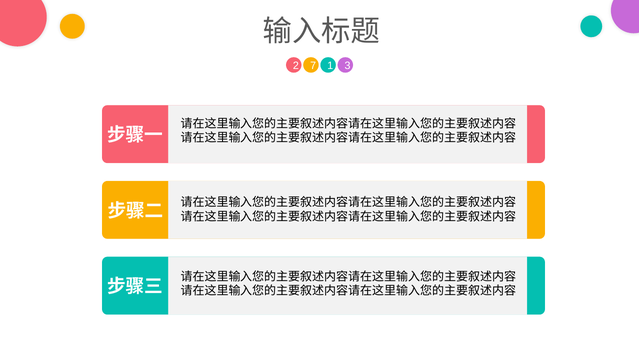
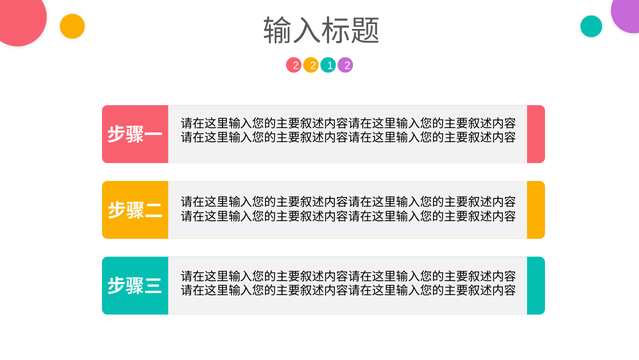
2 7: 7 -> 2 (313, 66)
1 3: 3 -> 2 (347, 66)
